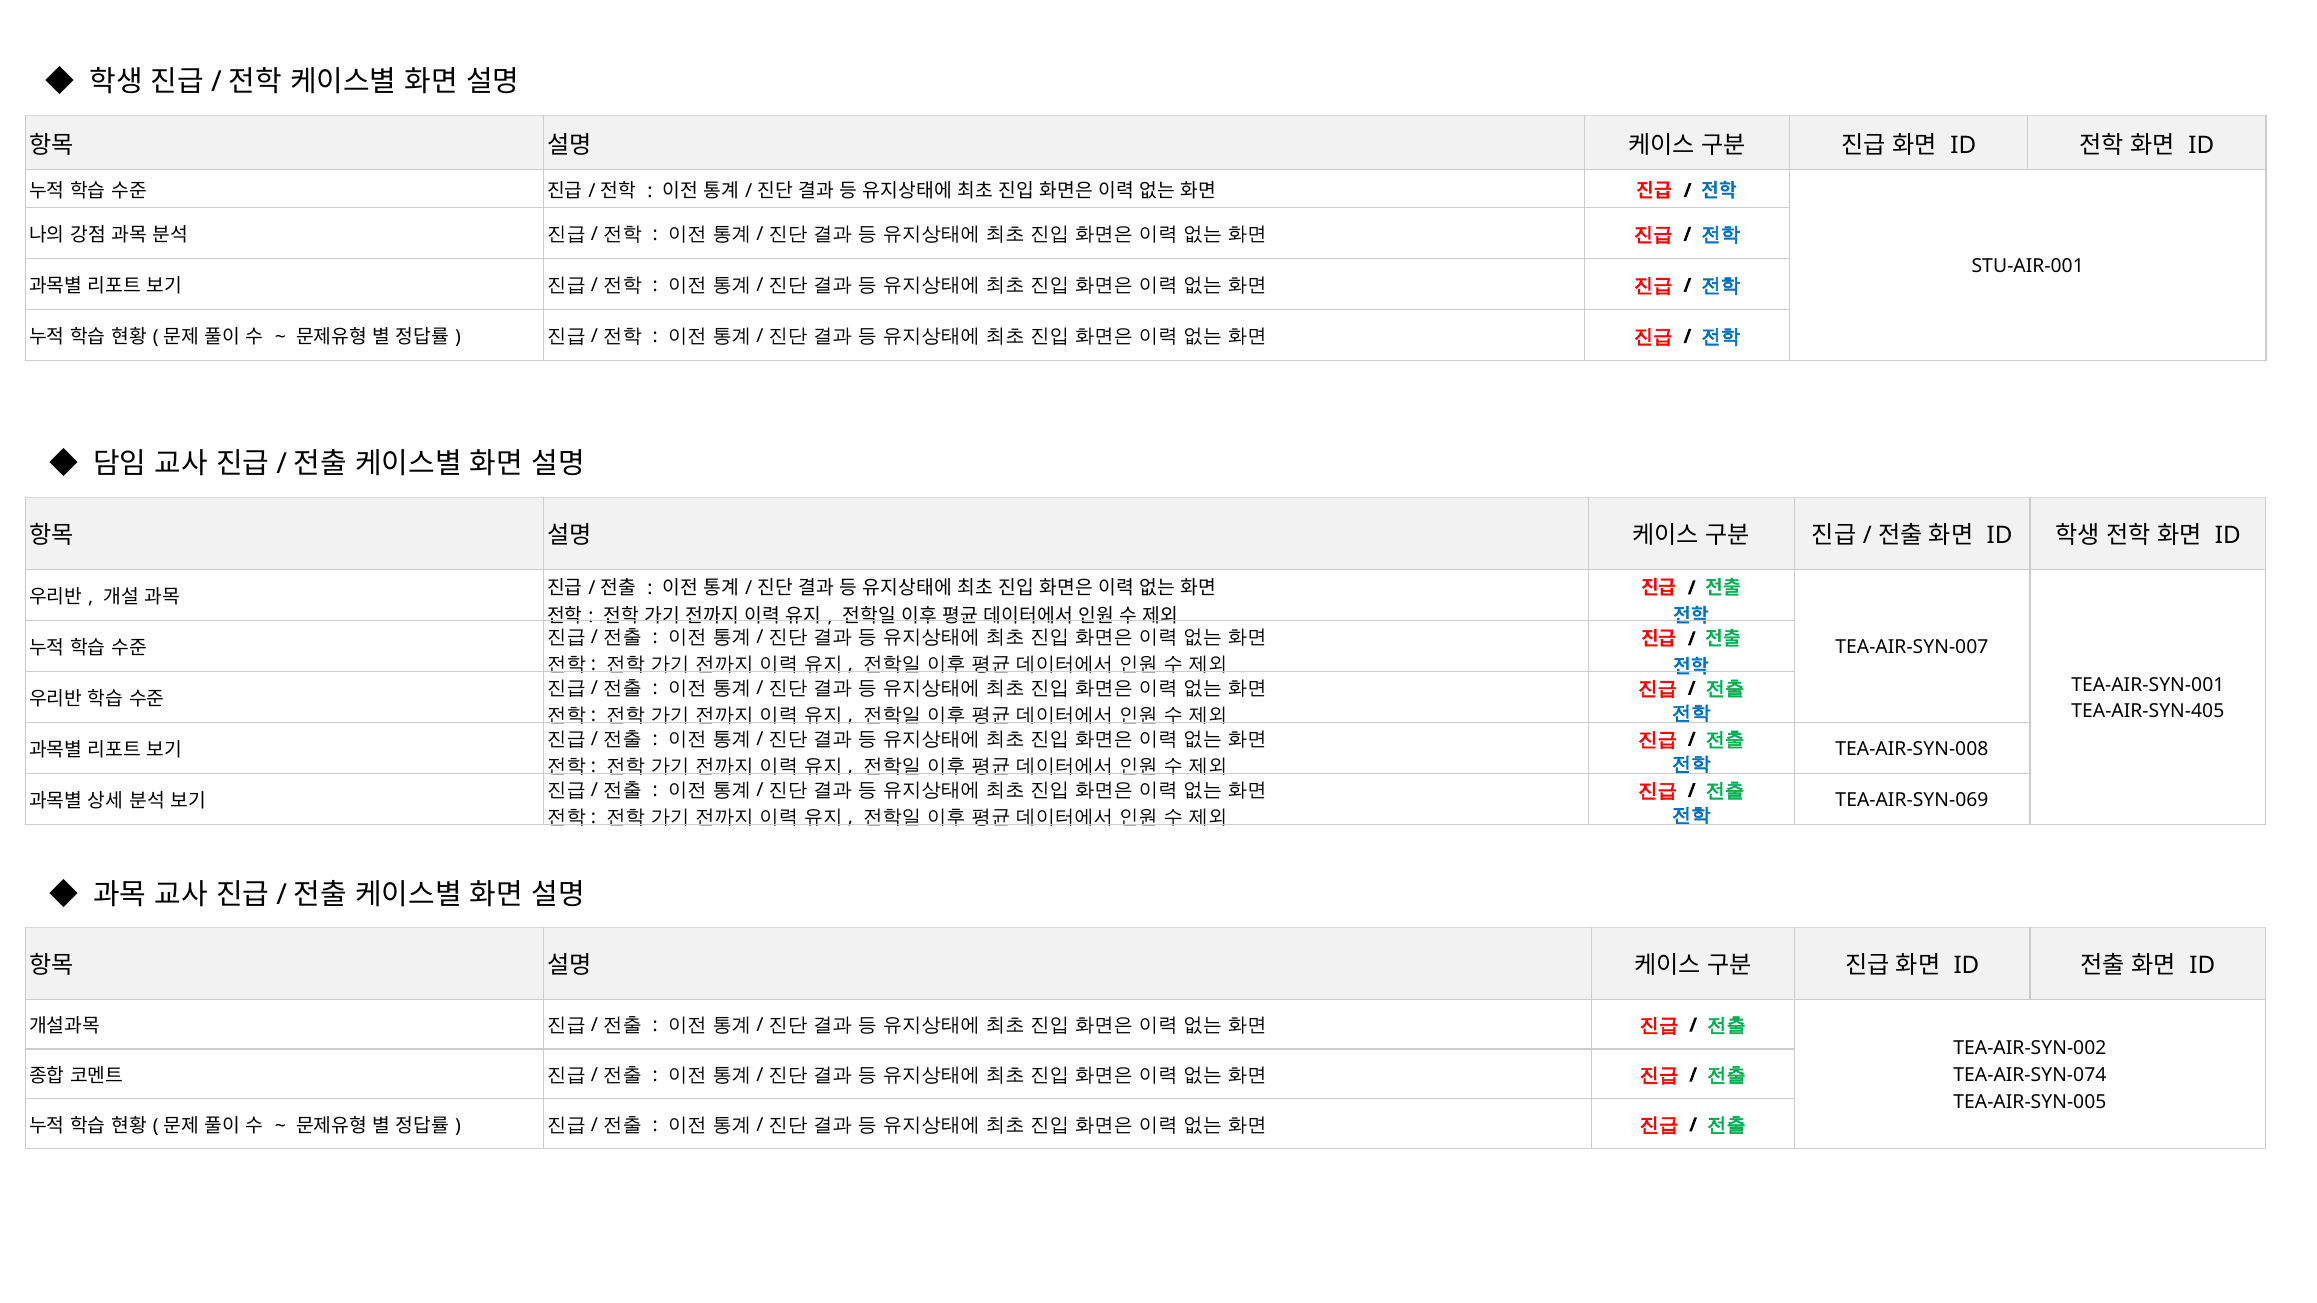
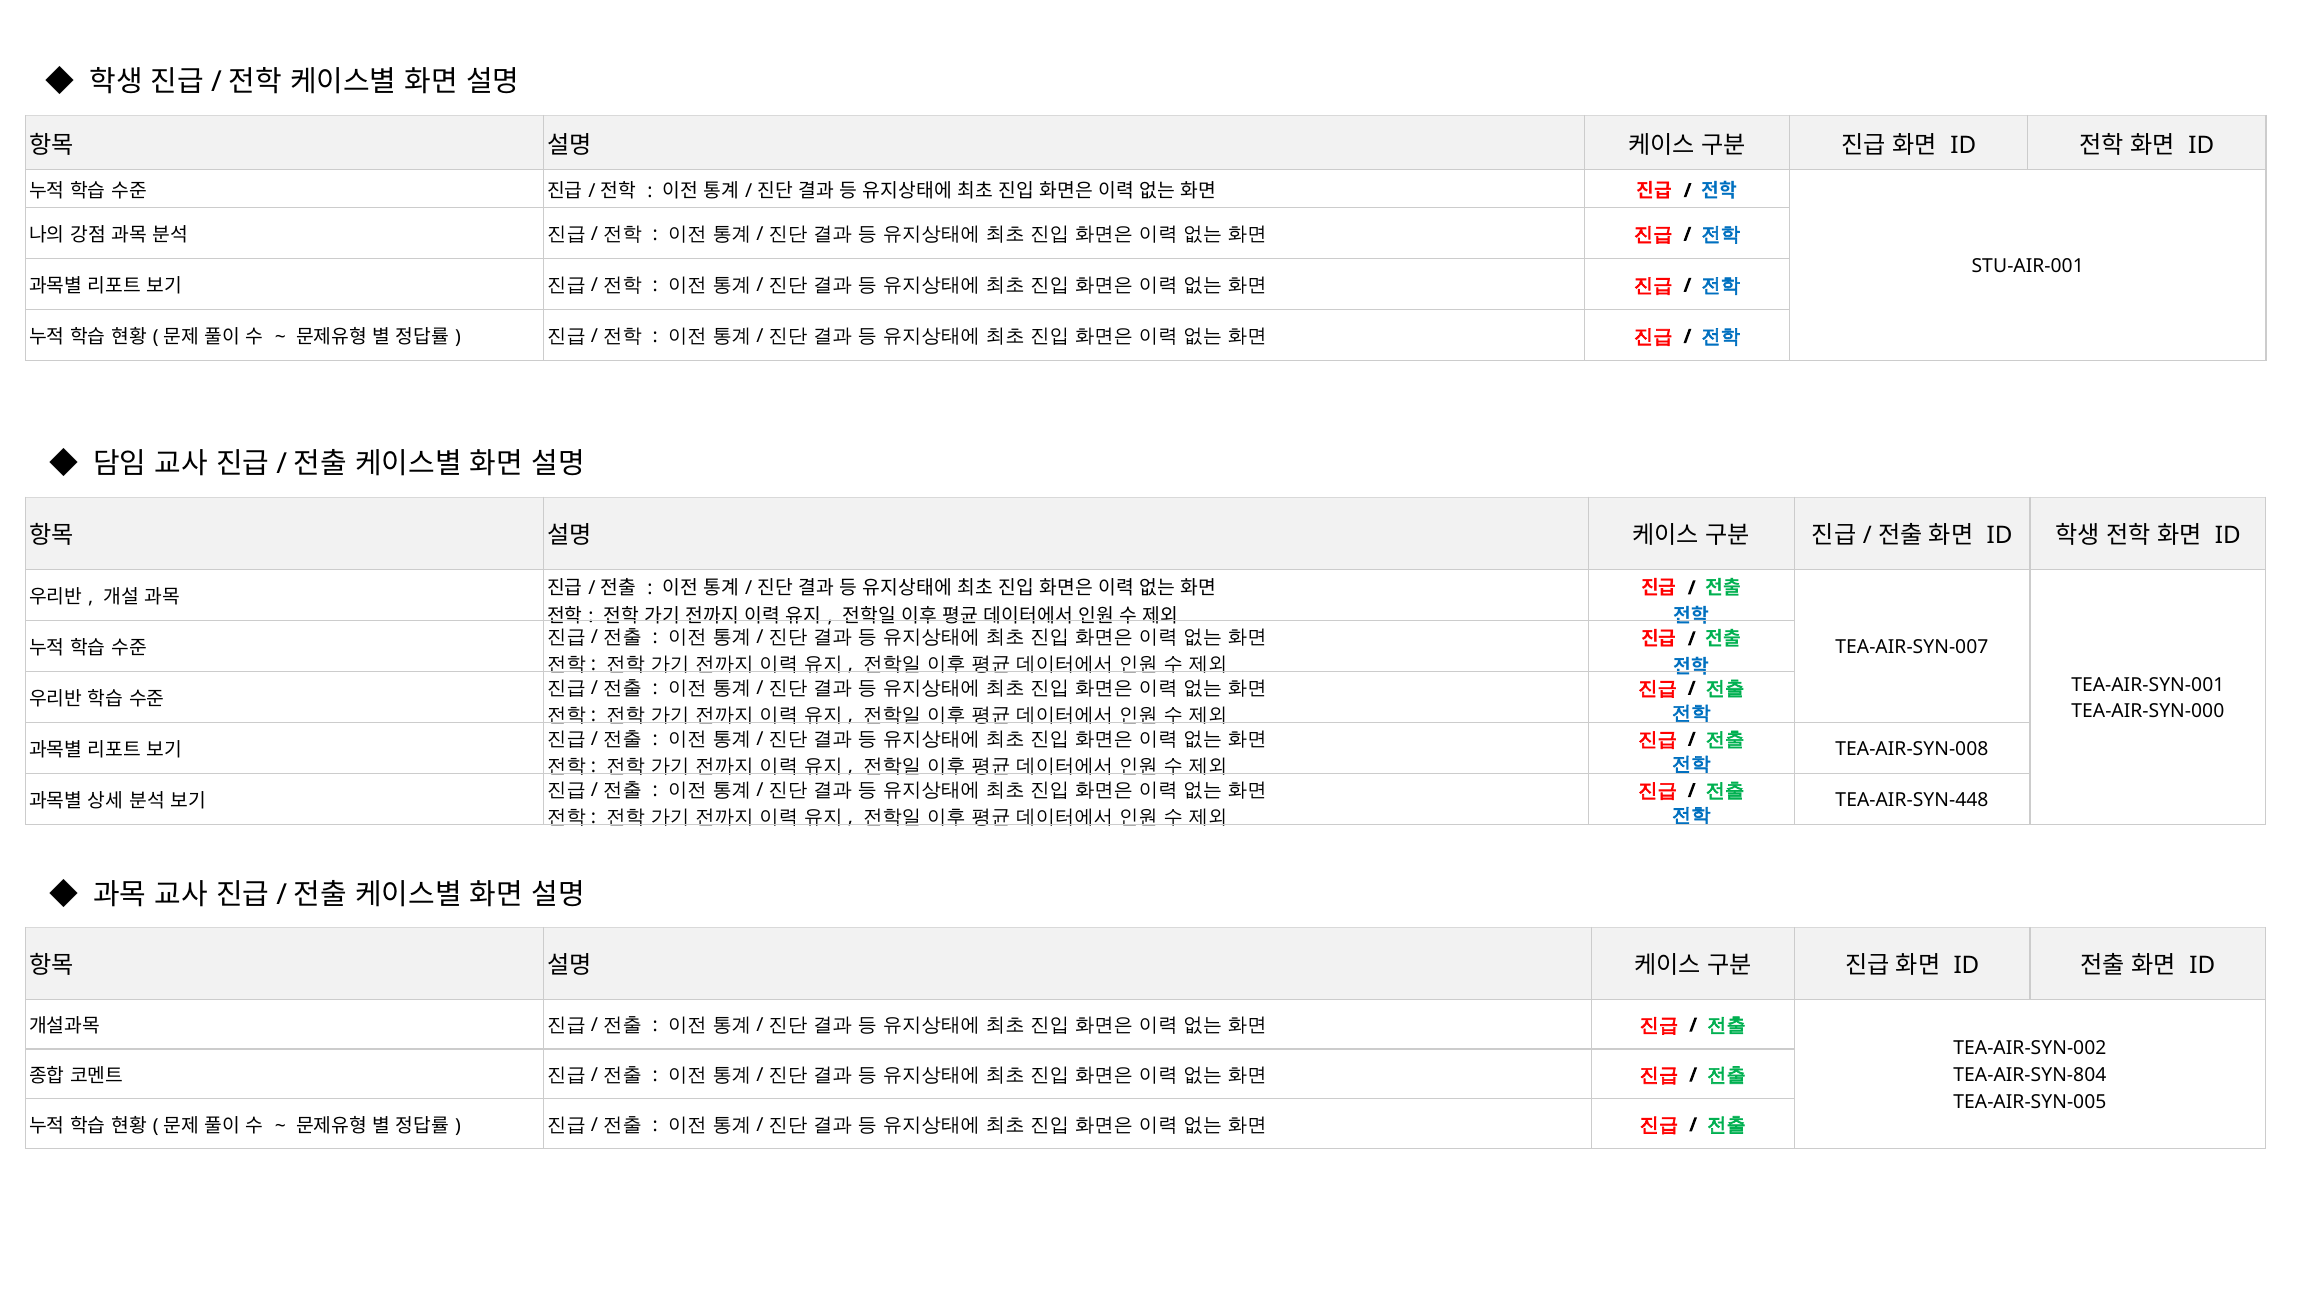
TEA-AIR-SYN-405: TEA-AIR-SYN-405 -> TEA-AIR-SYN-000 (2148, 712)
TEA-AIR-SYN-069: TEA-AIR-SYN-069 -> TEA-AIR-SYN-448 (1912, 801)
TEA-AIR-SYN-074: TEA-AIR-SYN-074 -> TEA-AIR-SYN-804 (2030, 1075)
